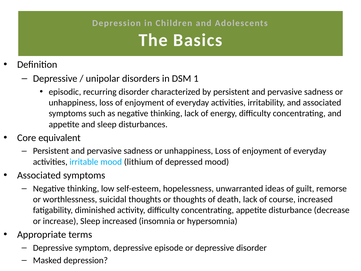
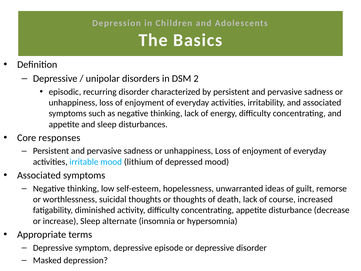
1: 1 -> 2 (196, 79)
equivalent: equivalent -> responses (59, 138)
Sleep increased: increased -> alternate (119, 221)
